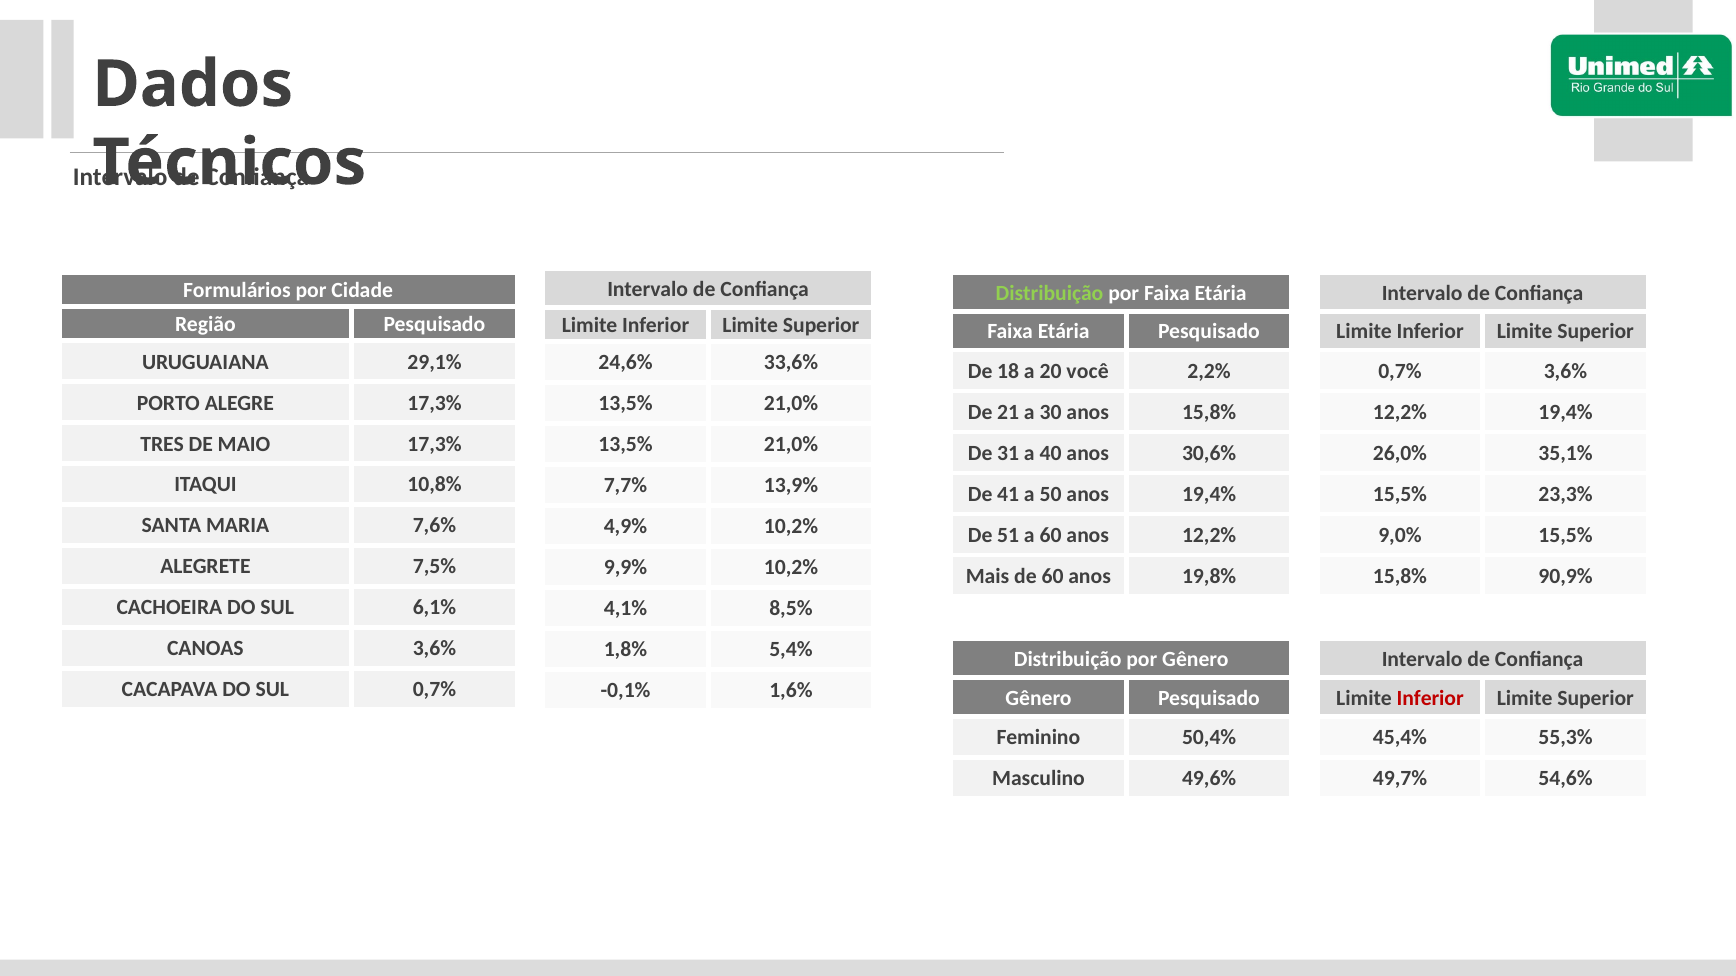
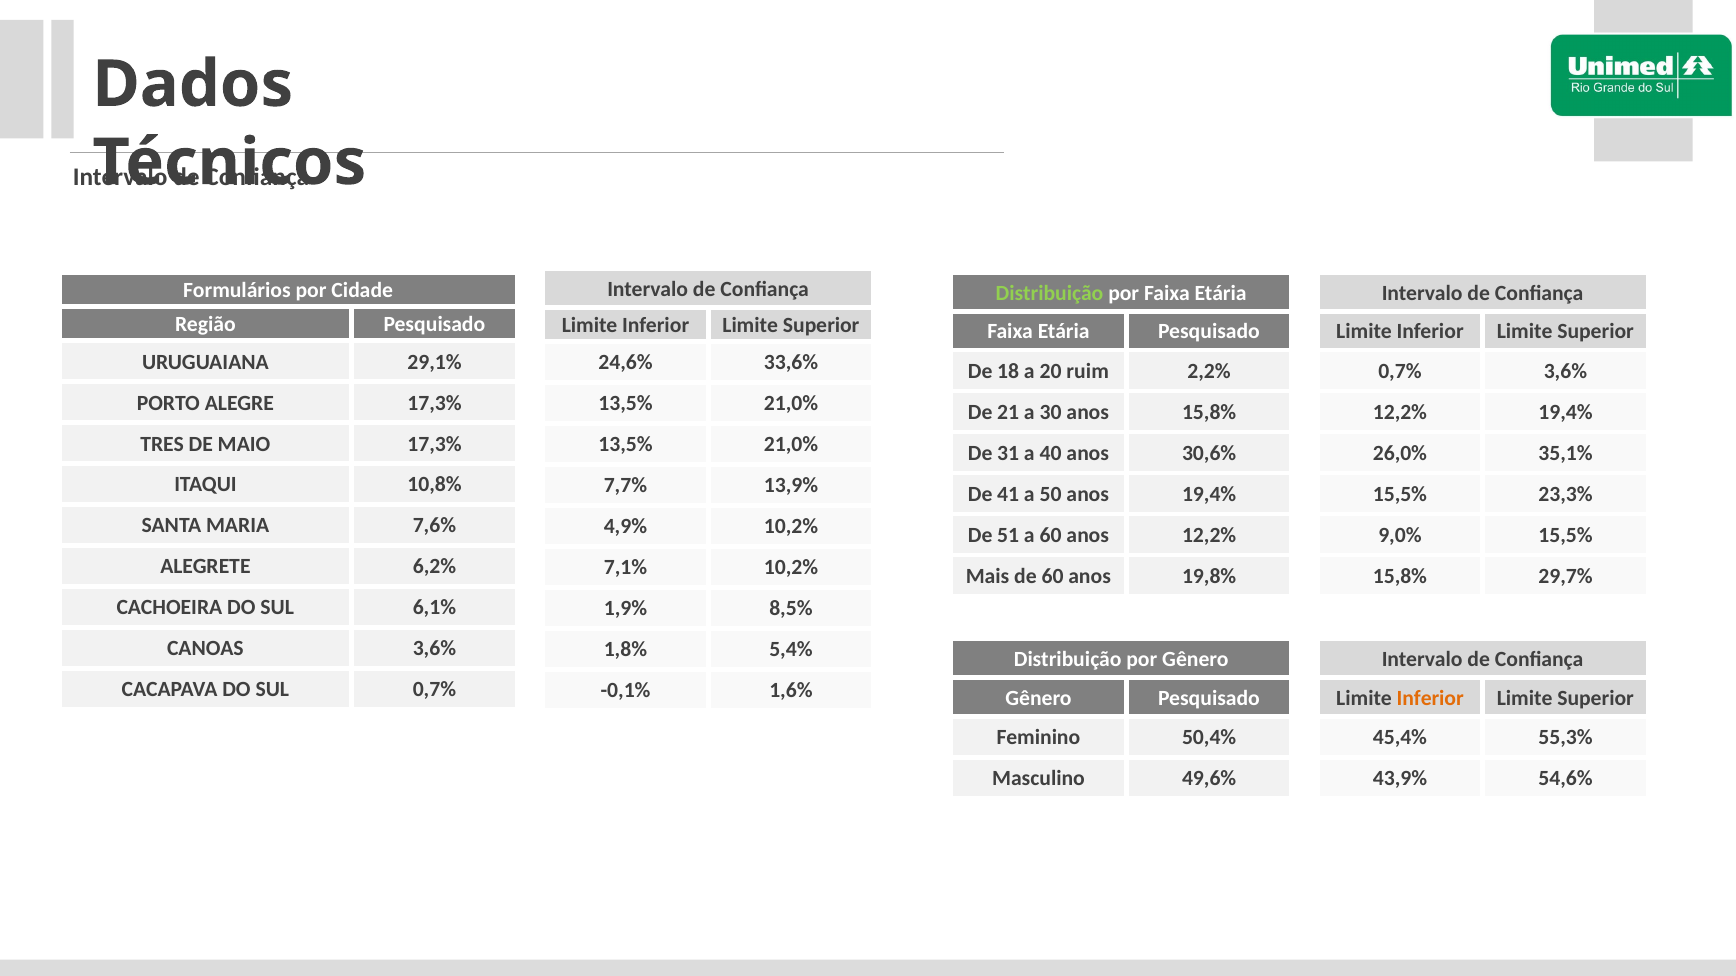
você: você -> ruim (1088, 372)
7,5%: 7,5% -> 6,2% (435, 567)
9,9%: 9,9% -> 7,1% (625, 568)
90,9%: 90,9% -> 29,7% (1566, 577)
4,1%: 4,1% -> 1,9% (625, 609)
Inferior colour: red -> orange (1430, 698)
49,7%: 49,7% -> 43,9% (1400, 779)
